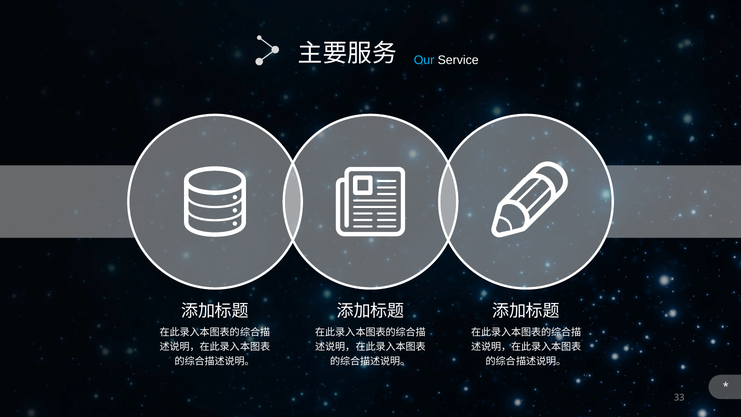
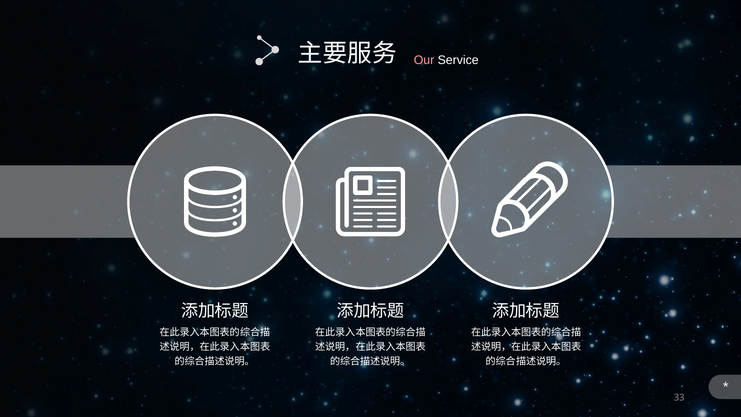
Our colour: light blue -> pink (424, 60)
